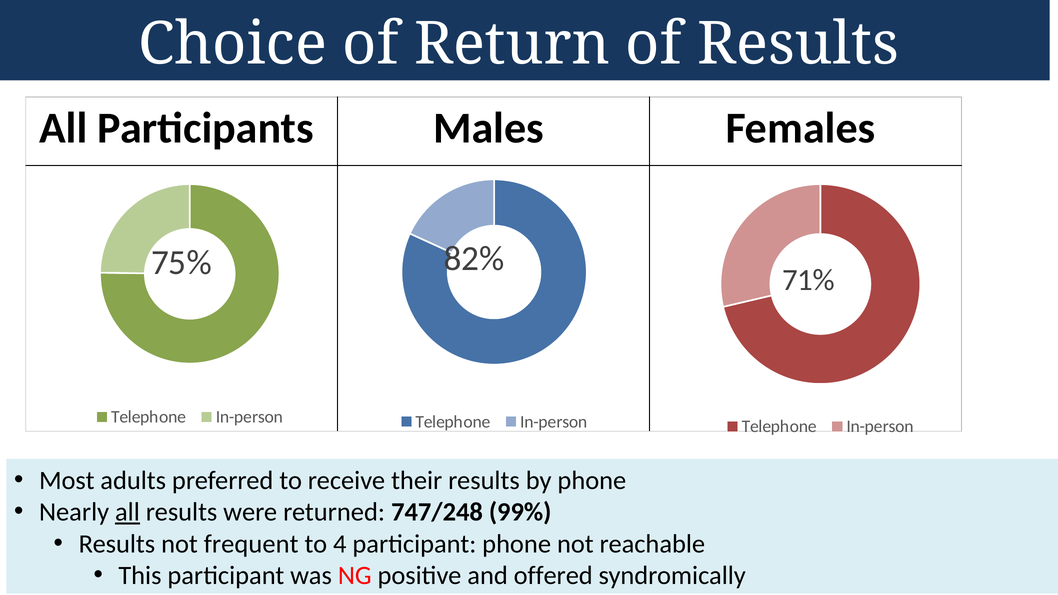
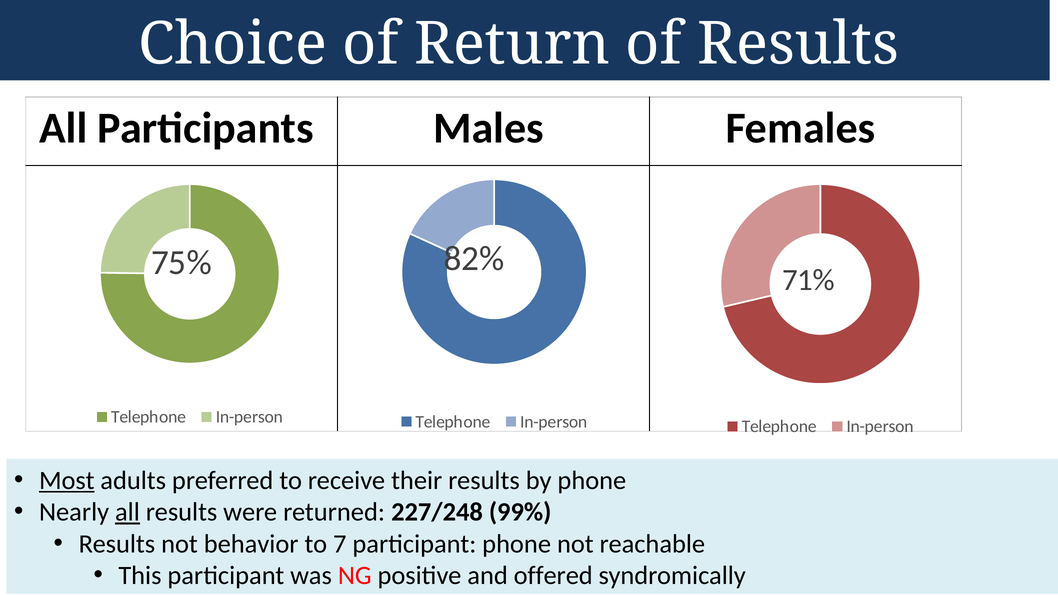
Most underline: none -> present (67, 481)
747/248: 747/248 -> 227/248 (437, 512)
frequent: frequent -> behavior (251, 544)
4: 4 -> 7 (340, 544)
